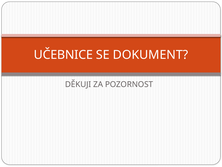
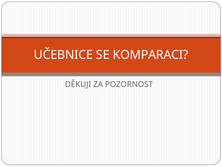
DOKUMENT: DOKUMENT -> KOMPARACI (151, 55)
